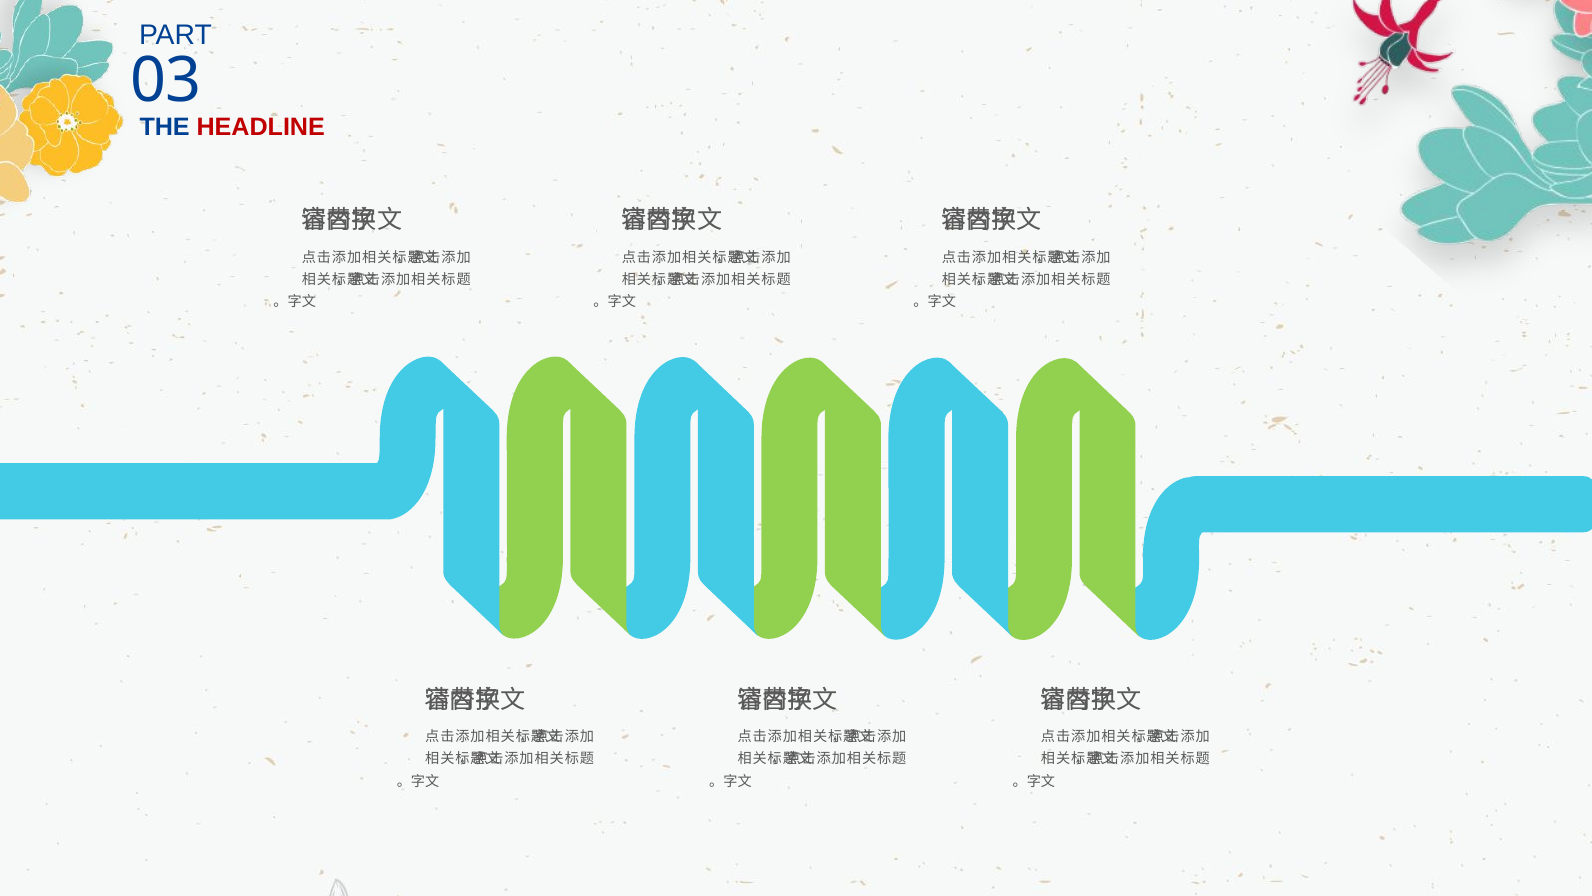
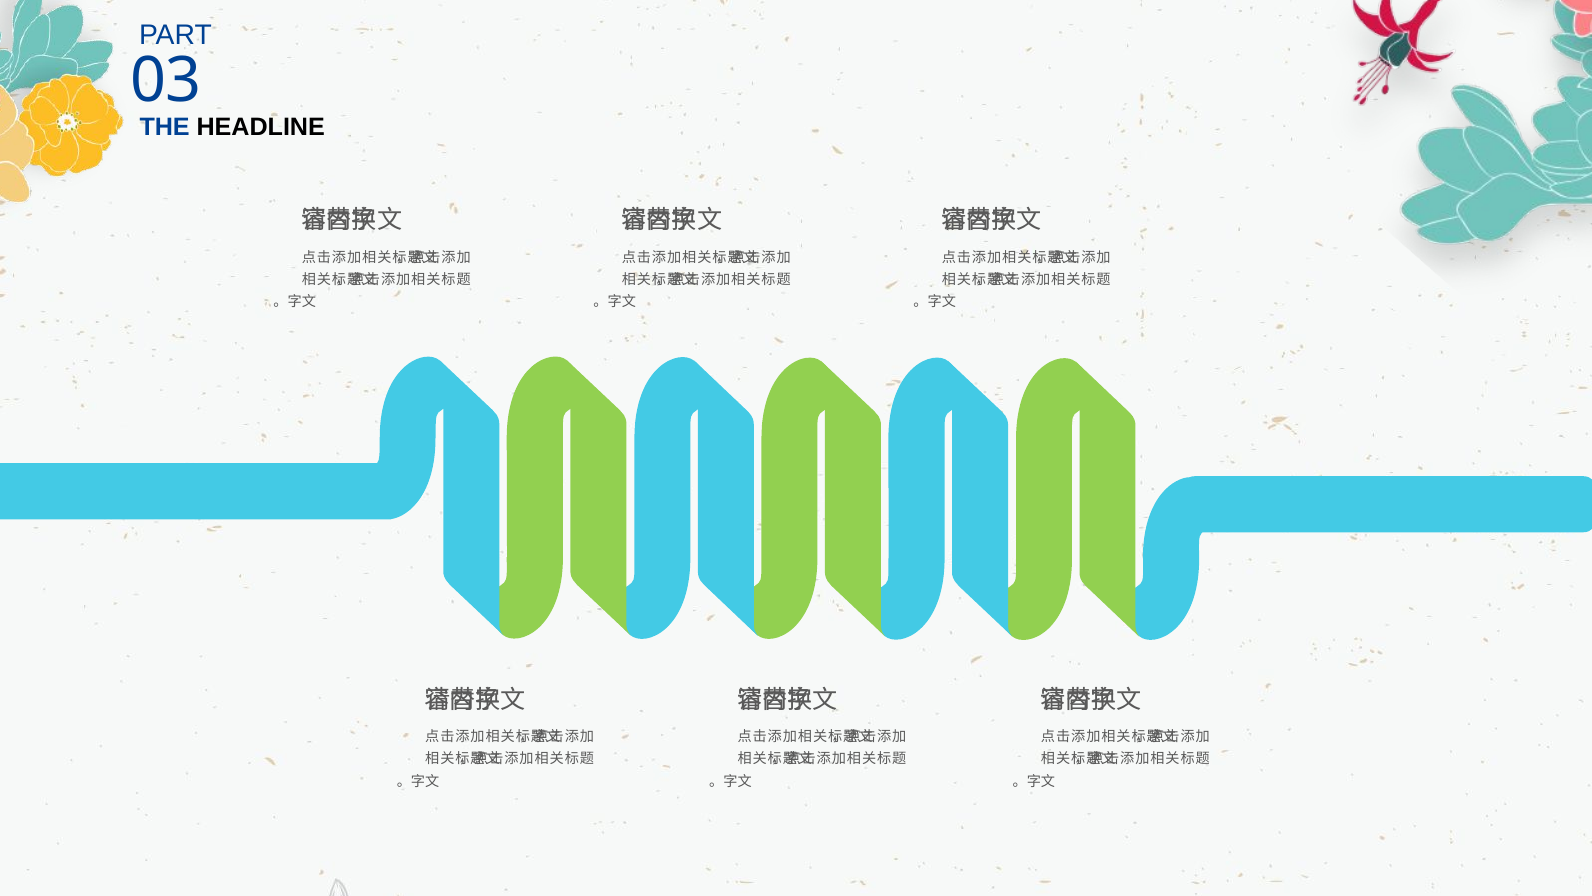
HEADLINE colour: red -> black (261, 127)
